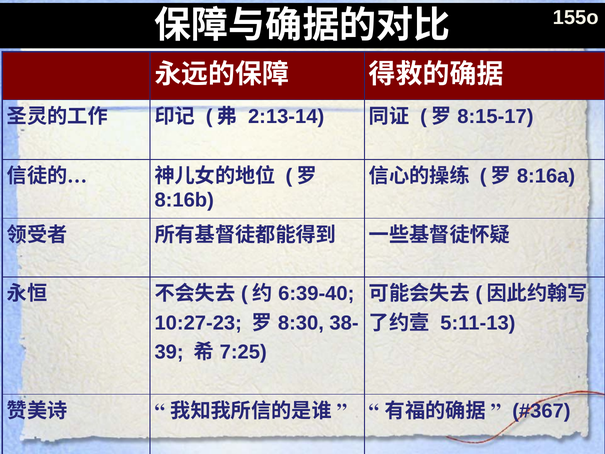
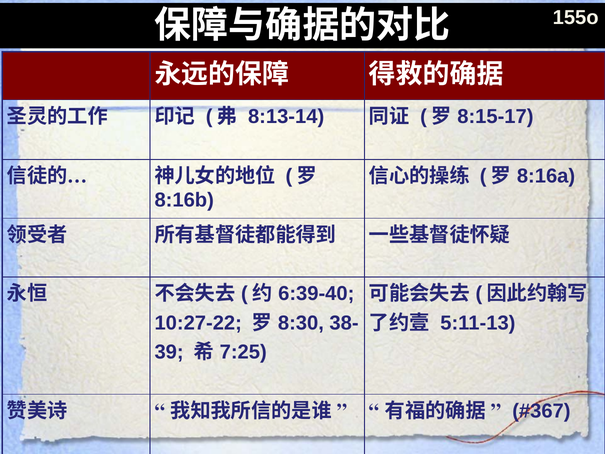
2:13-14: 2:13-14 -> 8:13-14 (286, 116)
10:27-23: 10:27-23 -> 10:27-22 (198, 323)
